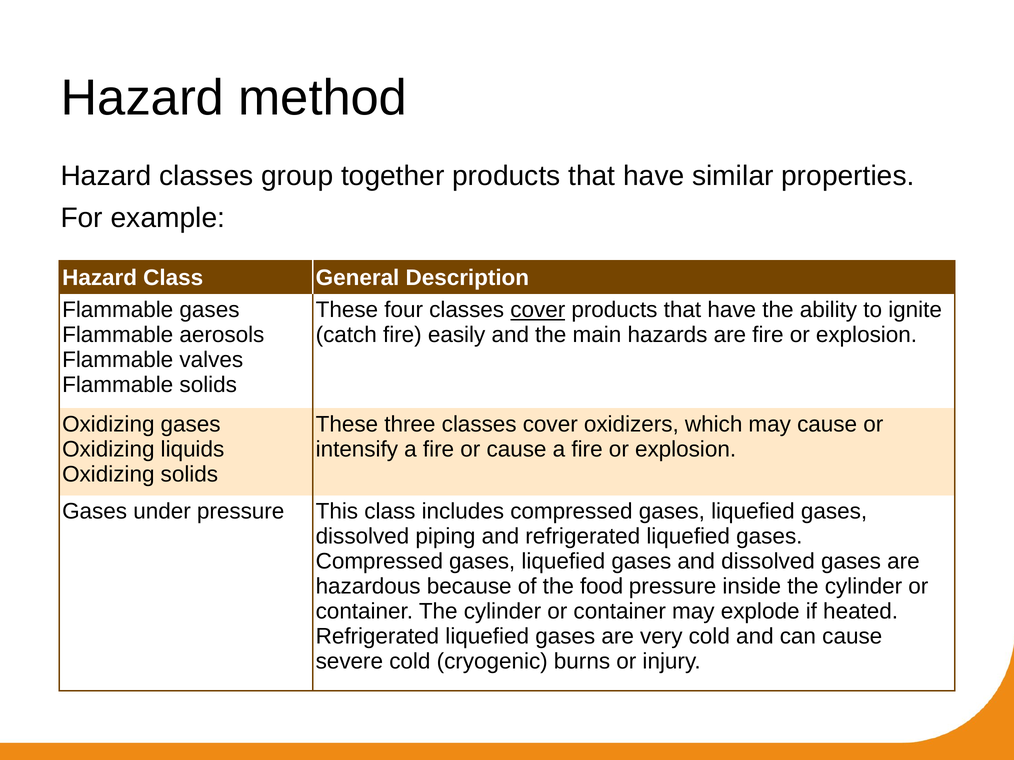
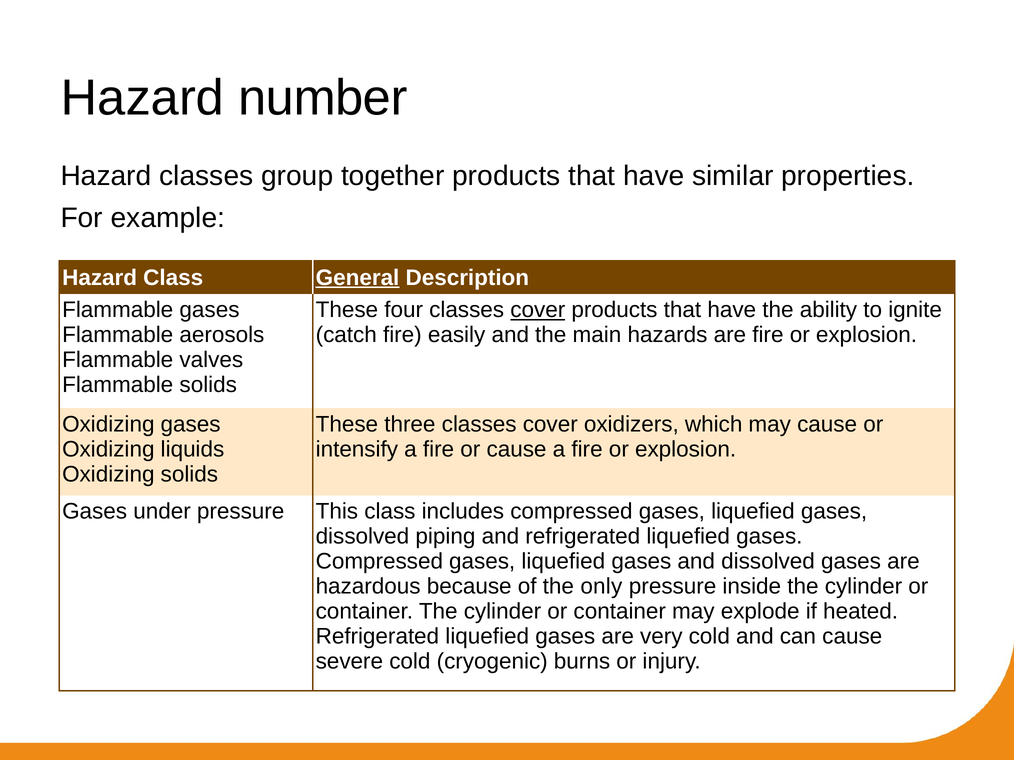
method: method -> number (323, 98)
General underline: none -> present (358, 278)
food: food -> only (601, 587)
